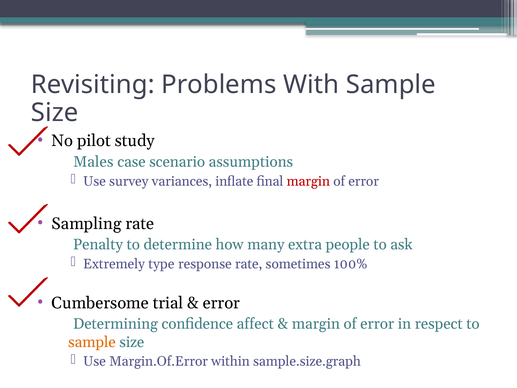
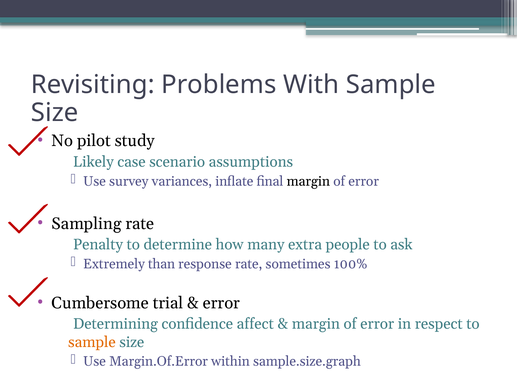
Males: Males -> Likely (93, 162)
margin colour: red -> black (308, 181)
type: type -> than (162, 264)
